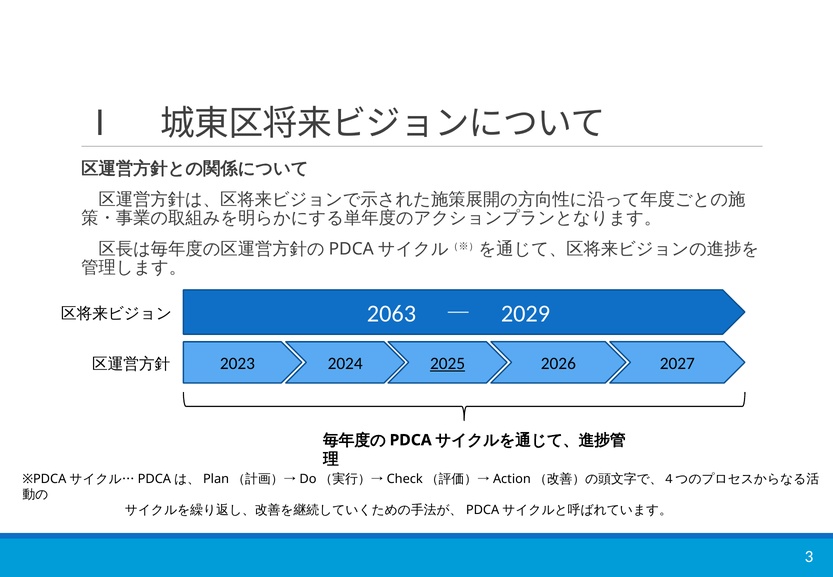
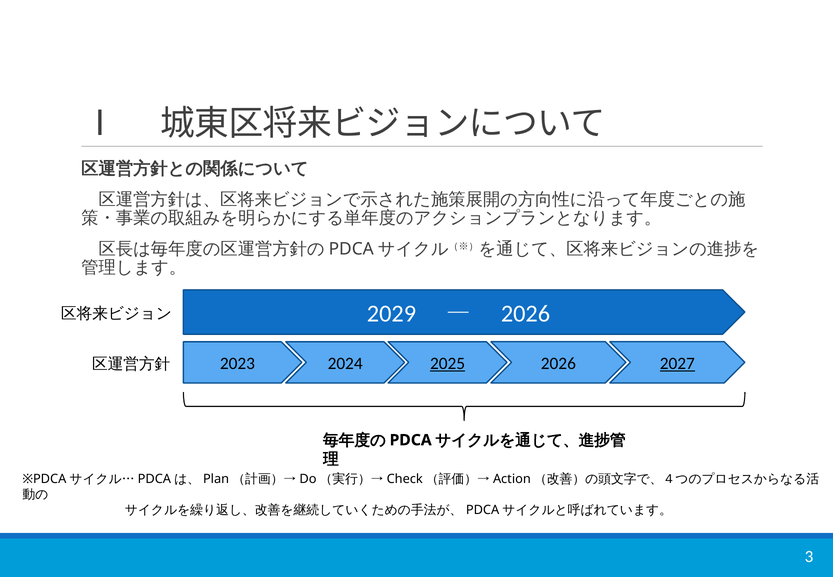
2063: 2063 -> 2029 (391, 314)
2029: 2029 -> 2026 (525, 314)
2027 underline: none -> present (677, 363)
